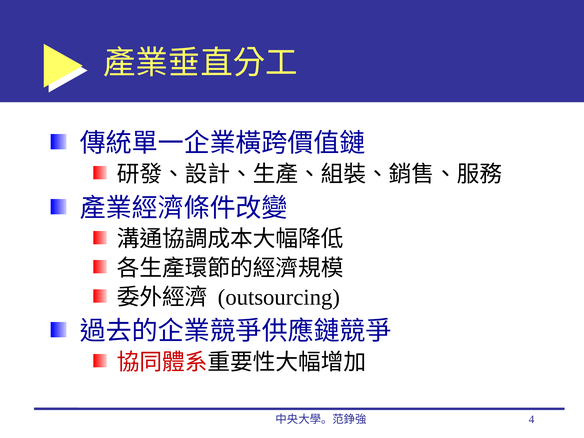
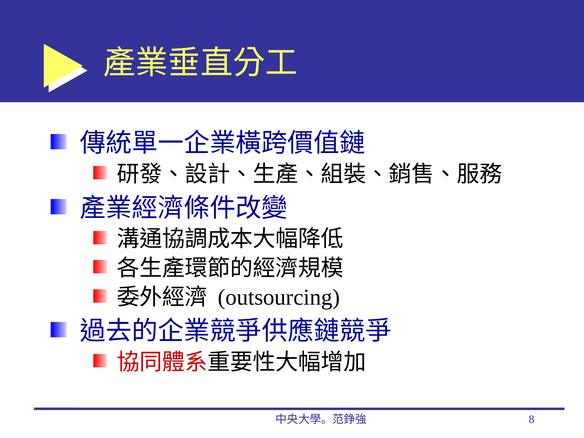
4: 4 -> 8 (532, 419)
